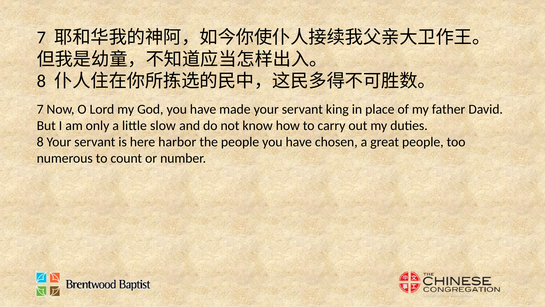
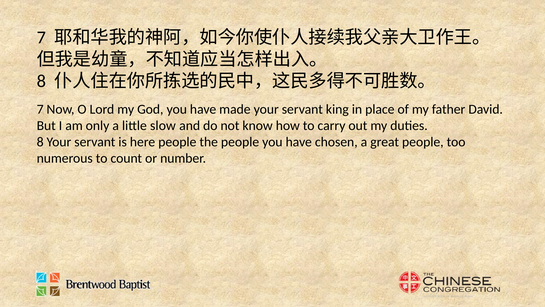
here harbor: harbor -> people (177, 142)
